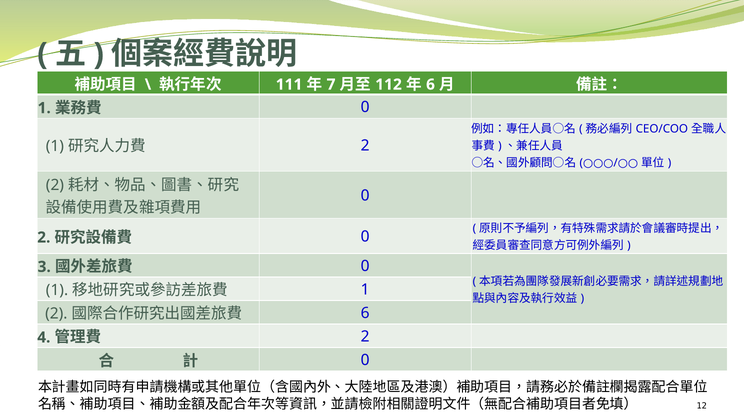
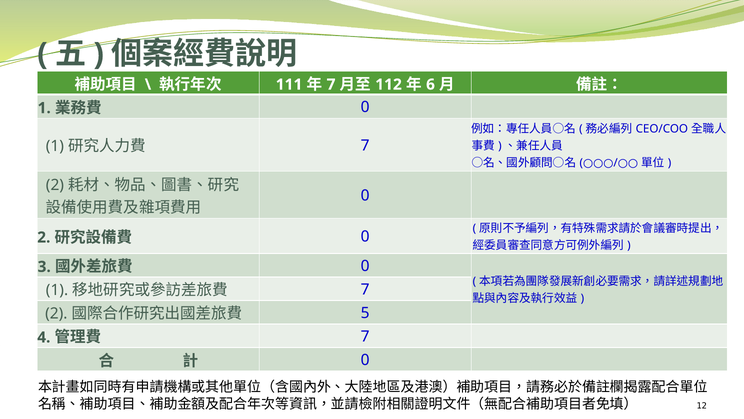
2: 2 -> 7 (365, 145)
1: 1 -> 7 (365, 289)
6: 6 -> 5 (365, 313)
2: 2 -> 7 (365, 336)
